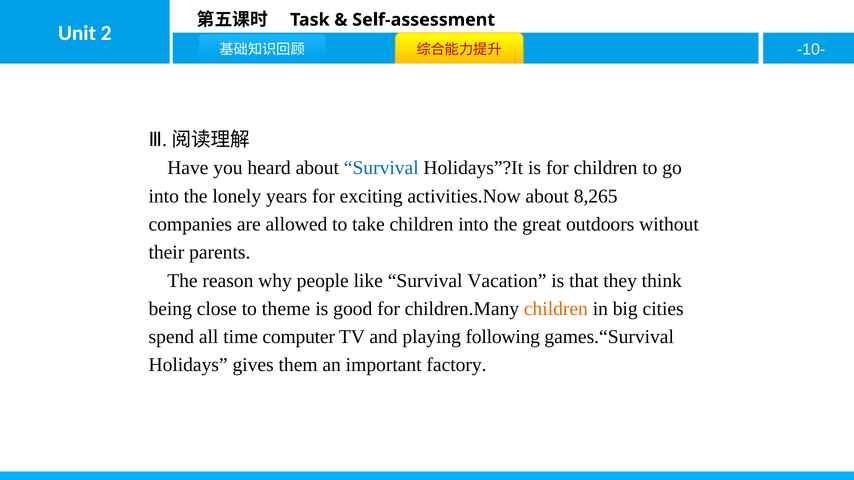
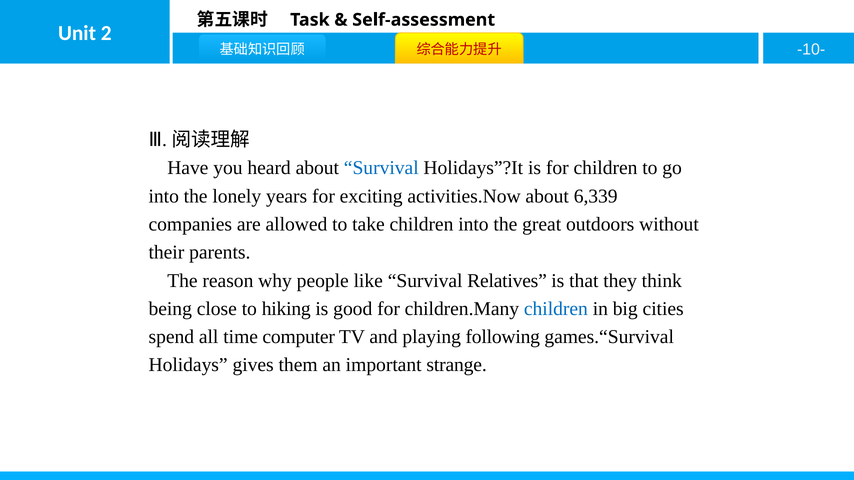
8,265: 8,265 -> 6,339 (596, 196)
Vacation: Vacation -> Relatives (507, 281)
theme: theme -> hiking (286, 309)
children colour: orange -> blue (556, 309)
factory: factory -> strange (457, 365)
